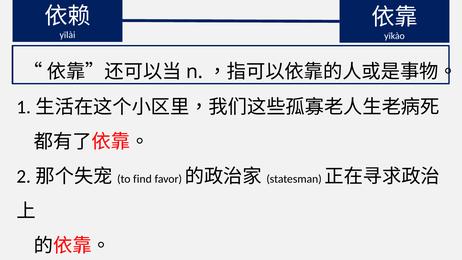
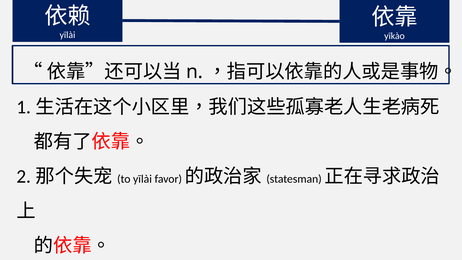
find: find -> yīlài (143, 179)
